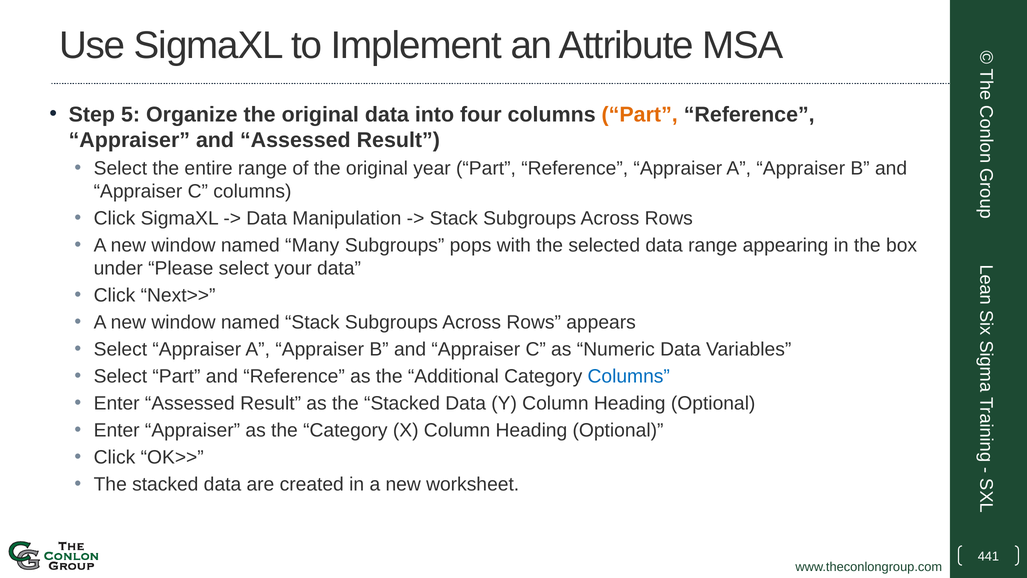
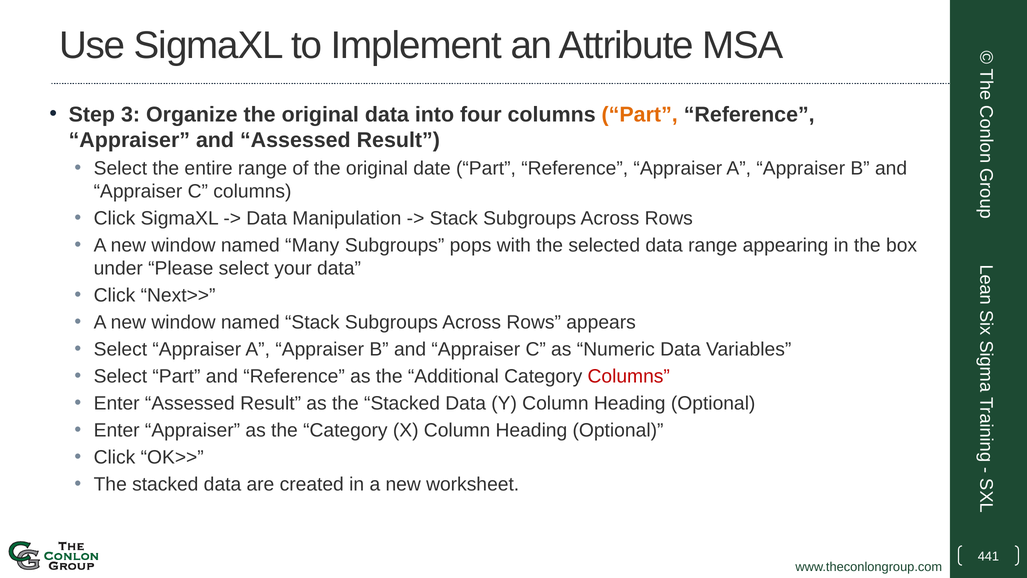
5: 5 -> 3 (131, 114)
year: year -> date (432, 168)
Columns colour: blue -> red (629, 376)
